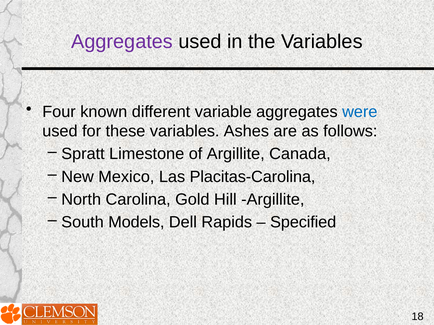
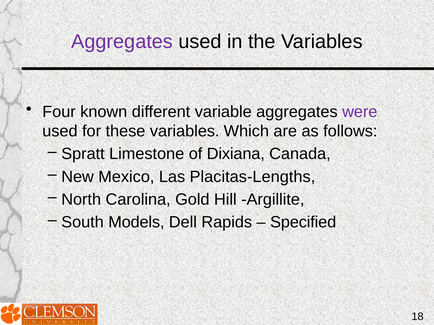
were colour: blue -> purple (360, 112)
Ashes: Ashes -> Which (246, 131)
of Argillite: Argillite -> Dixiana (236, 154)
Placitas-Carolina: Placitas-Carolina -> Placitas-Lengths (252, 177)
